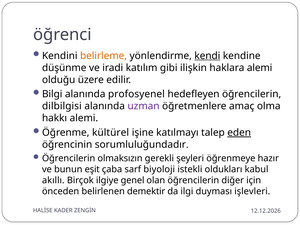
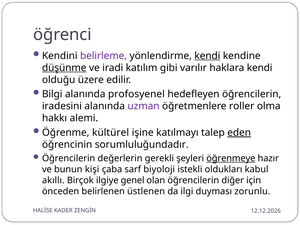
belirleme colour: orange -> purple (104, 56)
düşünme underline: none -> present (64, 68)
ilişkin: ilişkin -> varılır (193, 68)
haklara alemi: alemi -> kendi (260, 68)
dilbilgisi: dilbilgisi -> iradesini (62, 106)
amaç: amaç -> roller (242, 106)
olmaksızın: olmaksızın -> değerlerin (120, 158)
öğrenmeye underline: none -> present (231, 158)
eşit: eşit -> kişi (92, 169)
demektir: demektir -> üstlenen (146, 191)
işlevleri: işlevleri -> zorunlu (252, 191)
